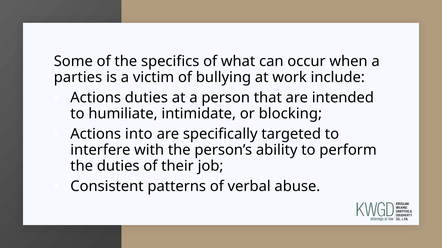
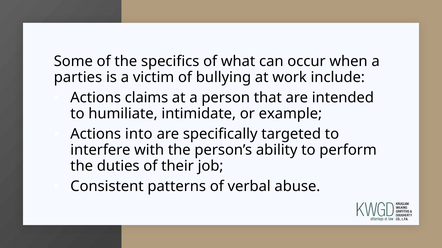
Actions duties: duties -> claims (146, 98)
blocking: blocking -> example (290, 114)
